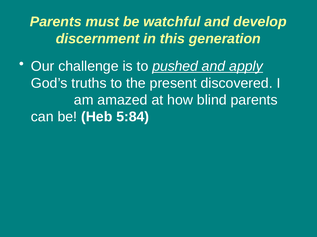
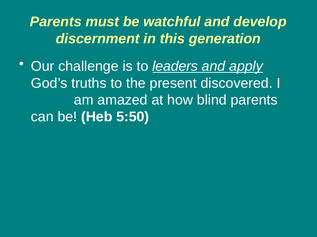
pushed: pushed -> leaders (175, 67)
5:84: 5:84 -> 5:50 (133, 117)
